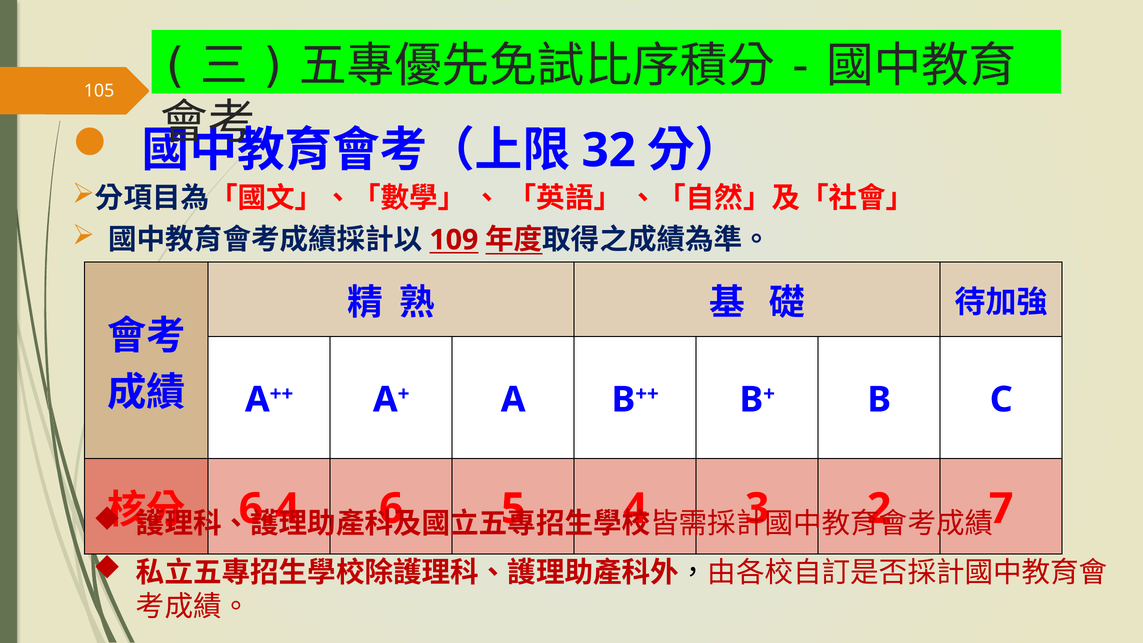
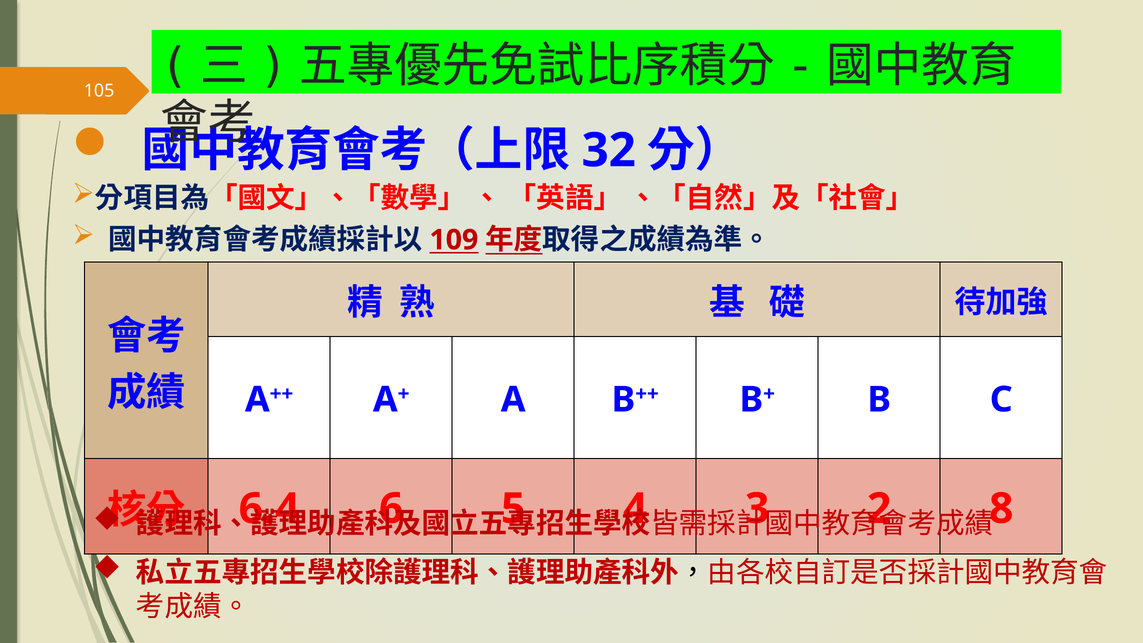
7: 7 -> 8 (1001, 509)
